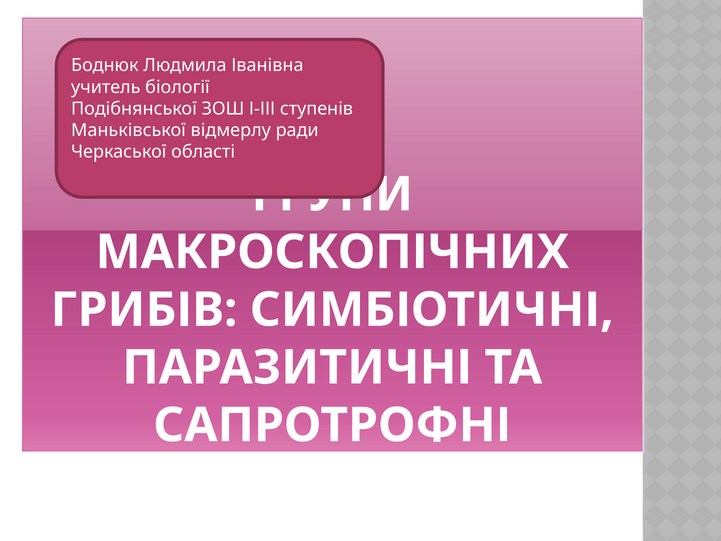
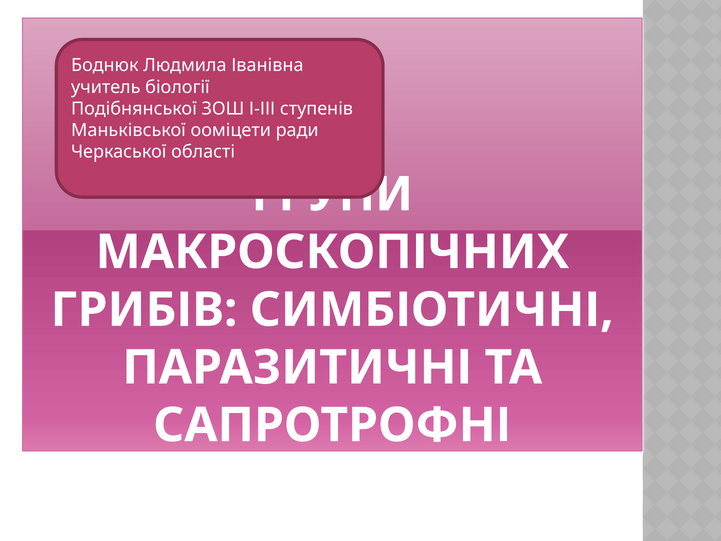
відмерлу: відмерлу -> ооміцети (231, 130)
